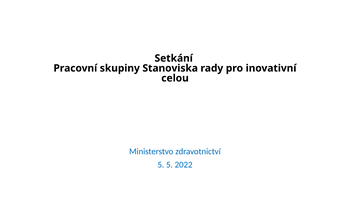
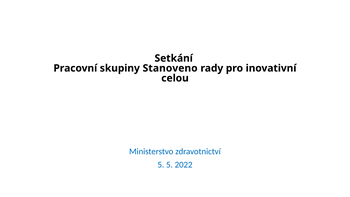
Stanoviska: Stanoviska -> Stanoveno (170, 68)
